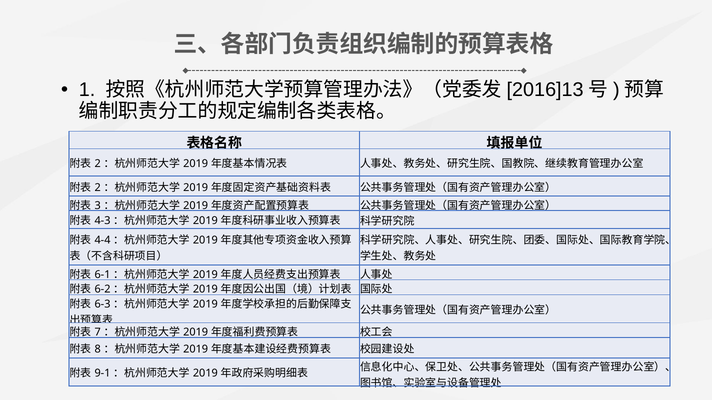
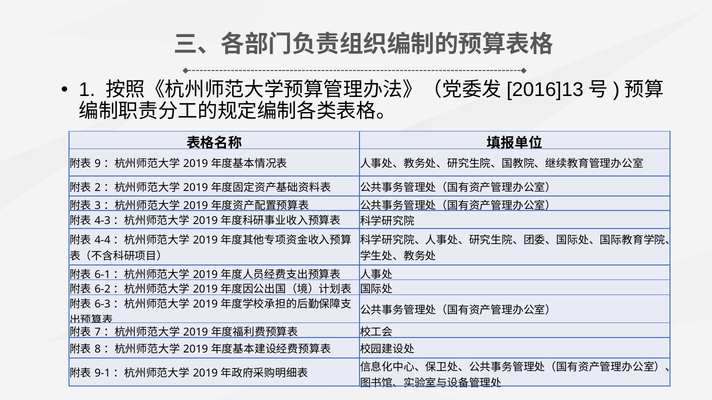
2: 2 -> 9 (98, 164)
